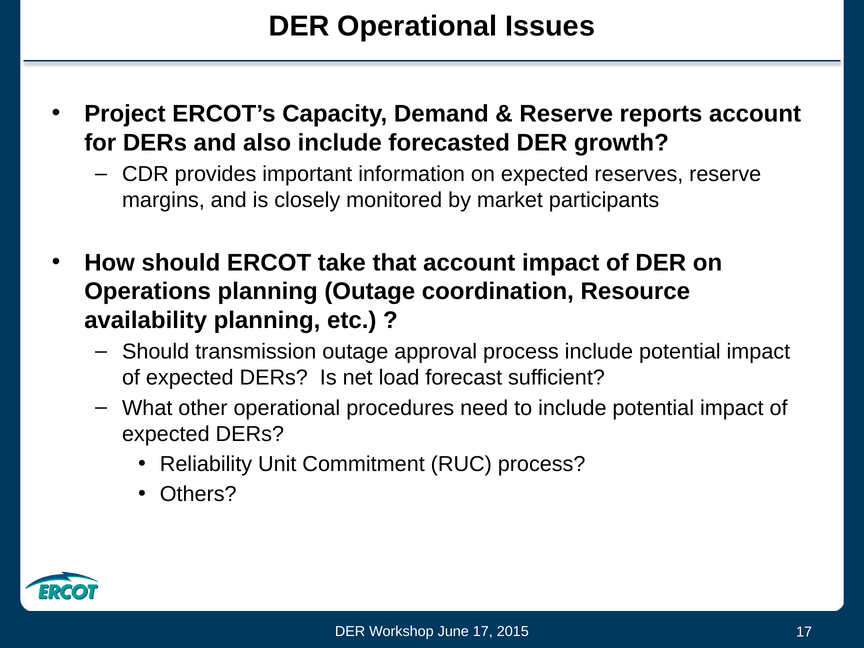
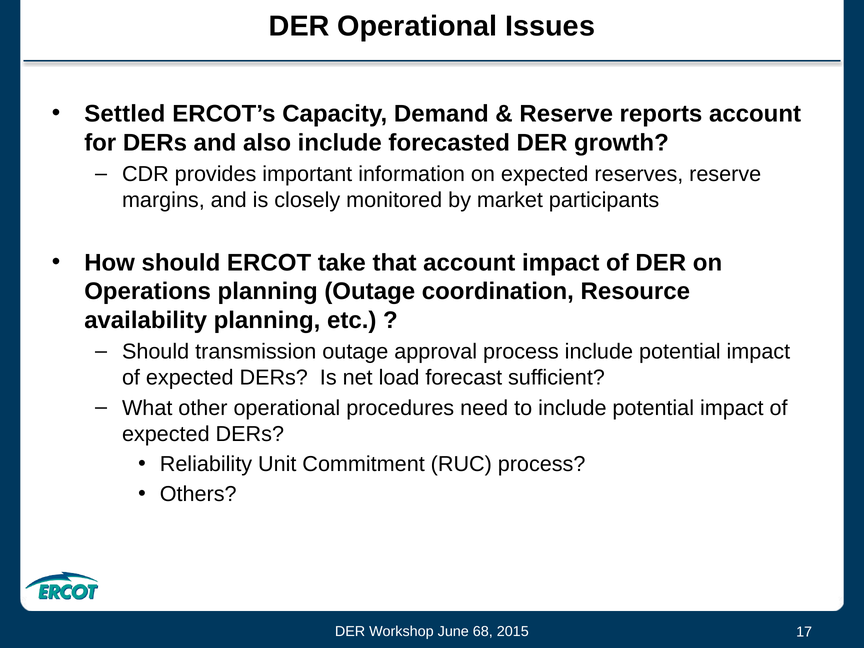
Project: Project -> Settled (125, 114)
June 17: 17 -> 68 (483, 632)
